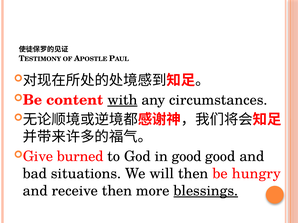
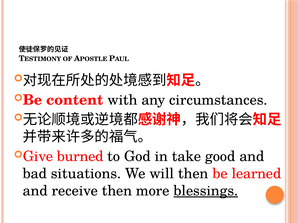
with underline: present -> none (122, 100)
in good: good -> take (187, 157)
hungry: hungry -> learned (256, 174)
